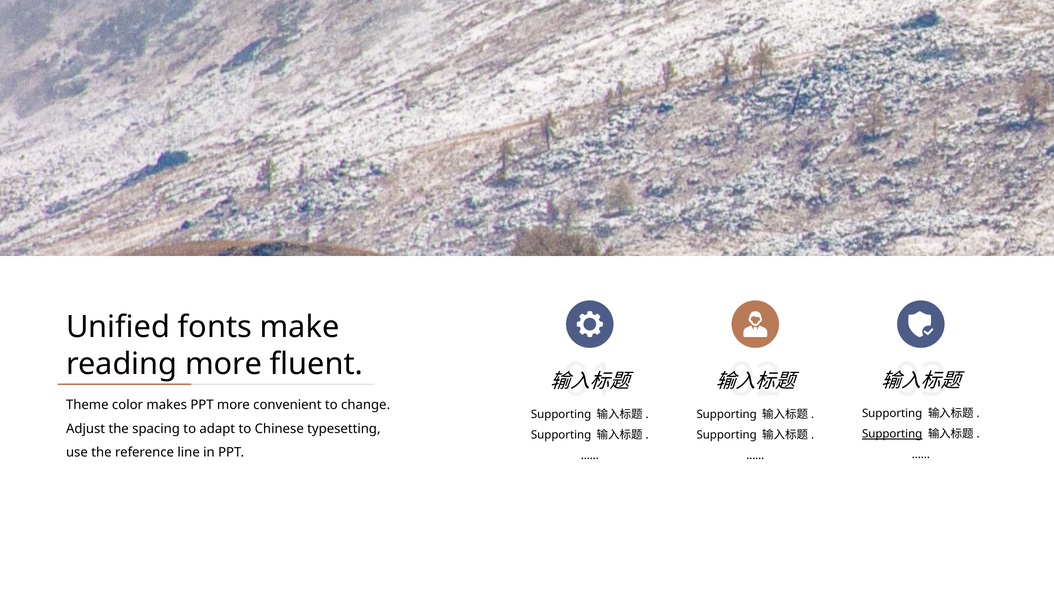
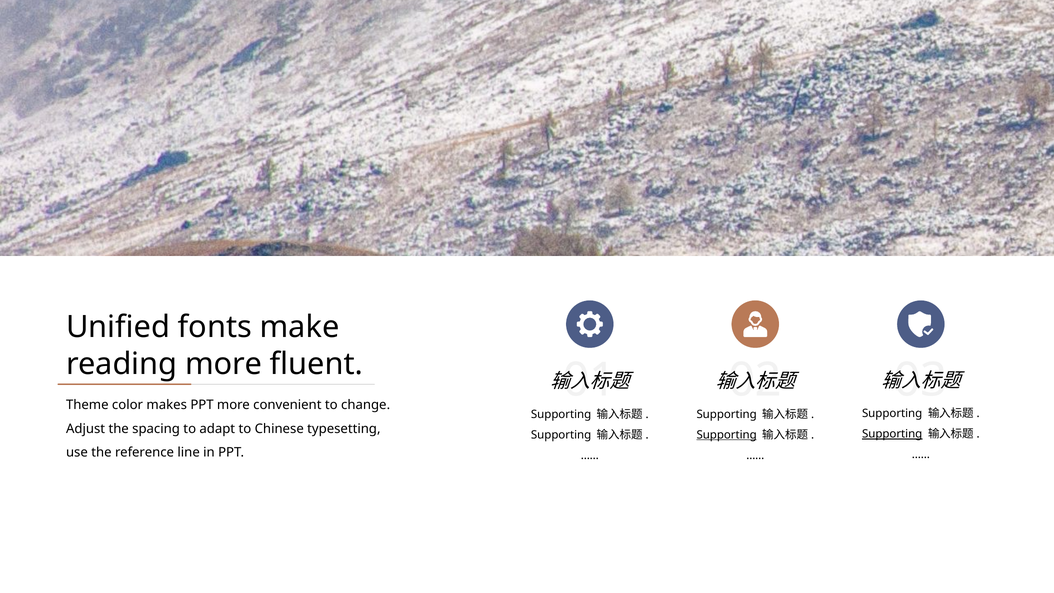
Supporting underline: none -> present (727, 435)
